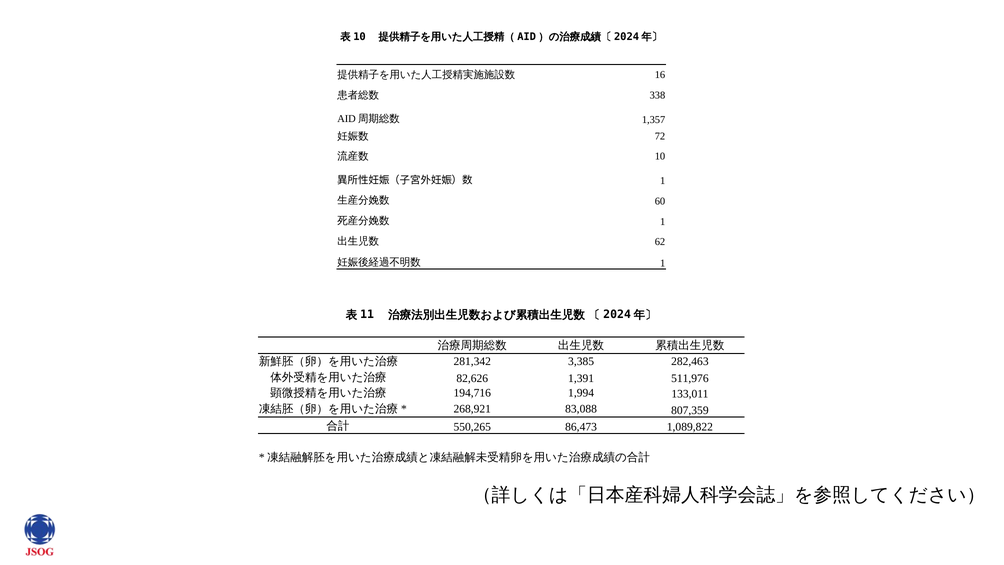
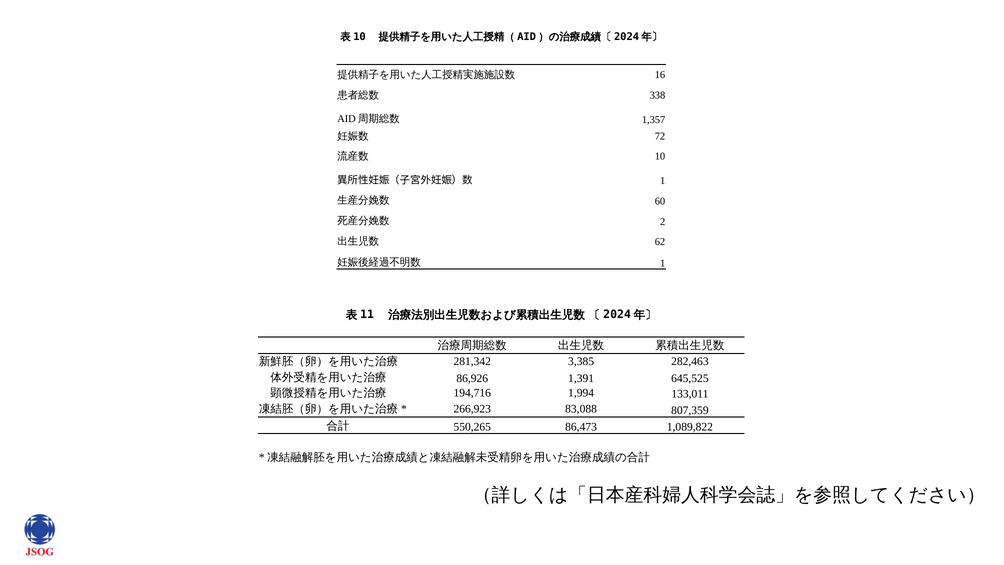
1: 1 -> 2 (663, 222)
82,626: 82,626 -> 86,926 (472, 378)
511,976: 511,976 -> 645,525 (690, 378)
268,921: 268,921 -> 266,923 (472, 409)
